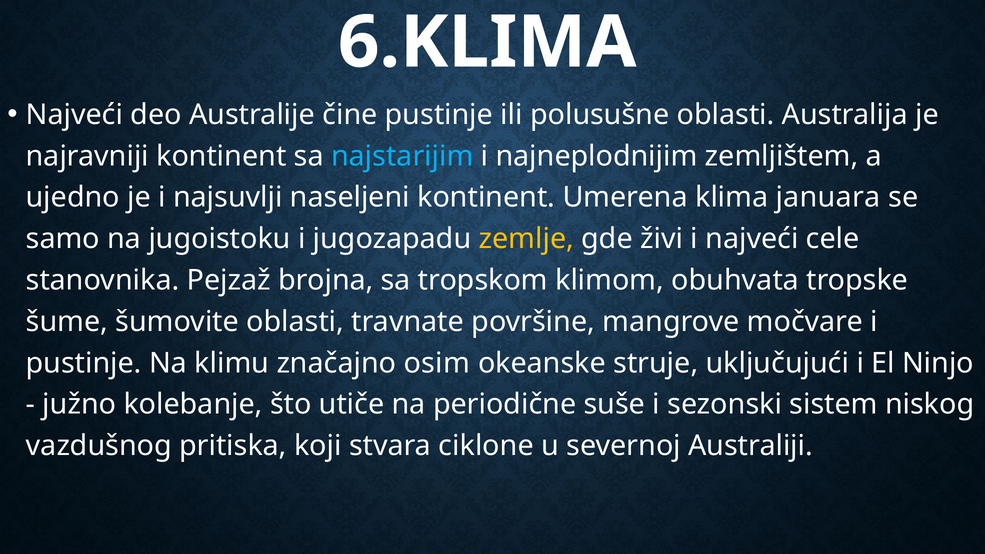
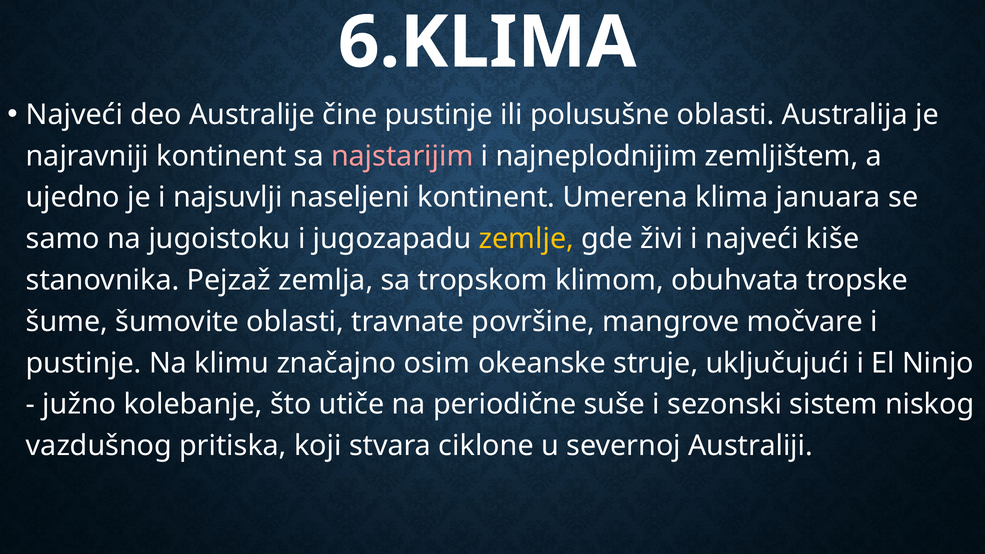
najstarijim colour: light blue -> pink (402, 156)
cele: cele -> kiše (833, 239)
brojna: brojna -> zemlja (326, 280)
